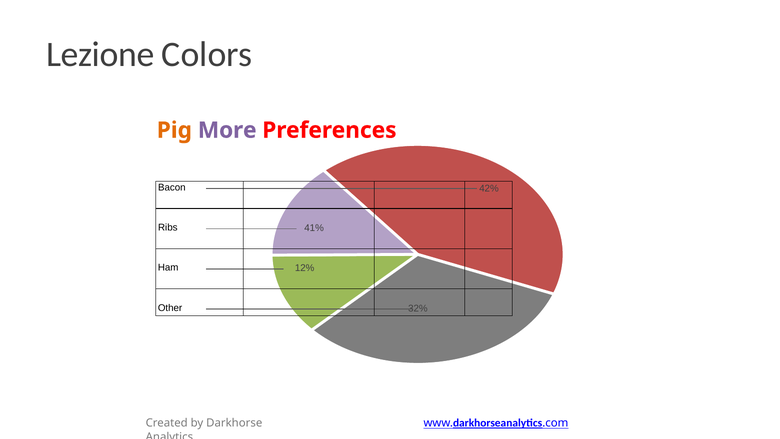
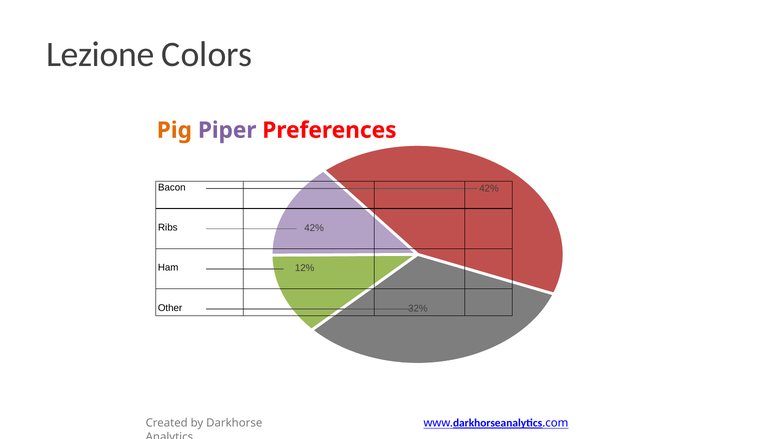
More: More -> Piper (227, 130)
Ribs 41%: 41% -> 42% (314, 228)
